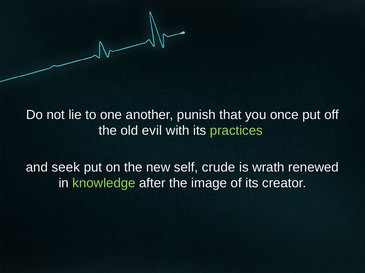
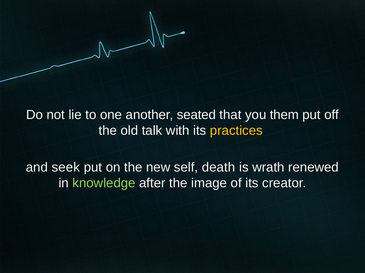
punish: punish -> seated (196, 115)
once: once -> them (284, 115)
evil: evil -> talk (152, 131)
practices colour: light green -> yellow (236, 131)
crude: crude -> death (219, 168)
